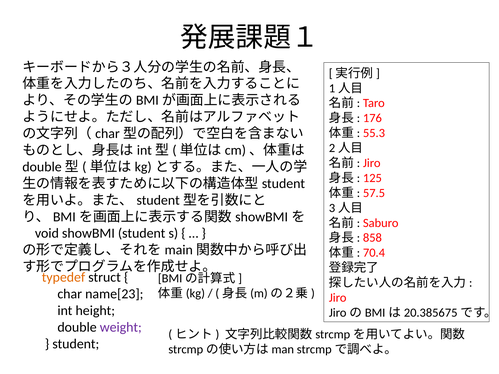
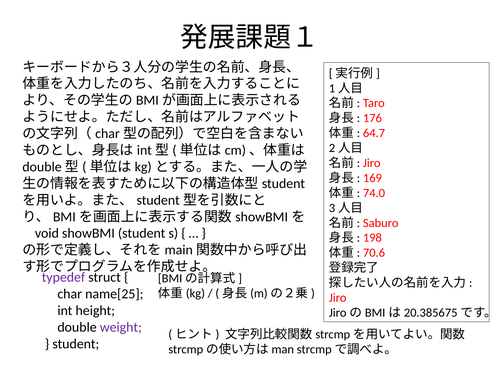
55.3: 55.3 -> 64.7 (374, 133)
125: 125 -> 169 (372, 178)
57.5: 57.5 -> 74.0 (374, 193)
858: 858 -> 198 (372, 238)
70.4: 70.4 -> 70.6 (374, 253)
typedef colour: orange -> purple (63, 277)
name[23: name[23 -> name[25 (114, 294)
